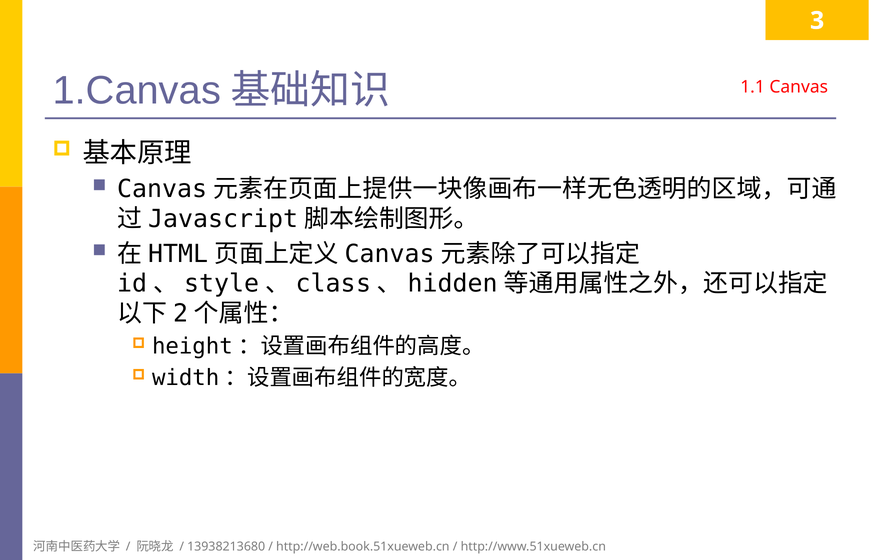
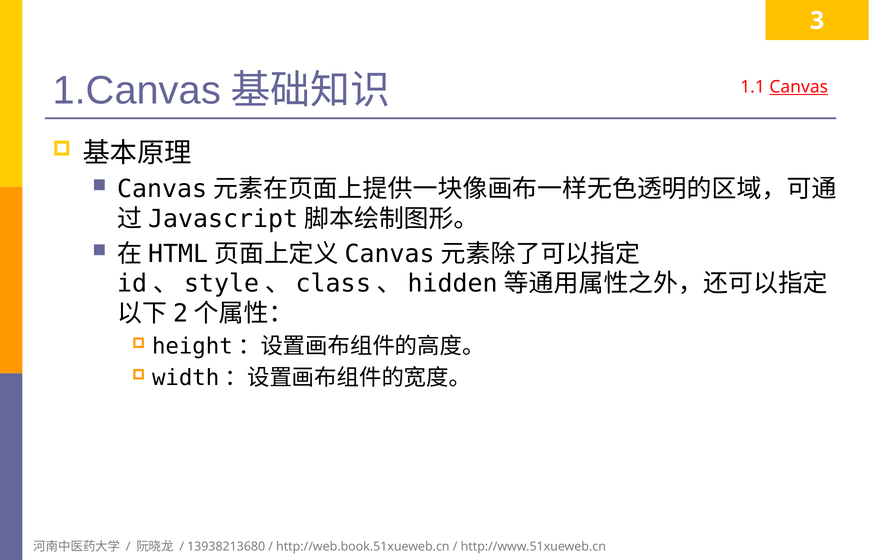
Canvas underline: none -> present (799, 87)
